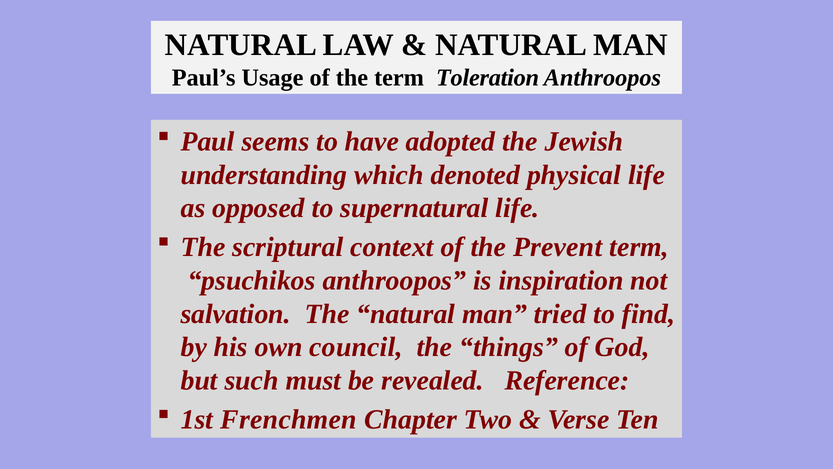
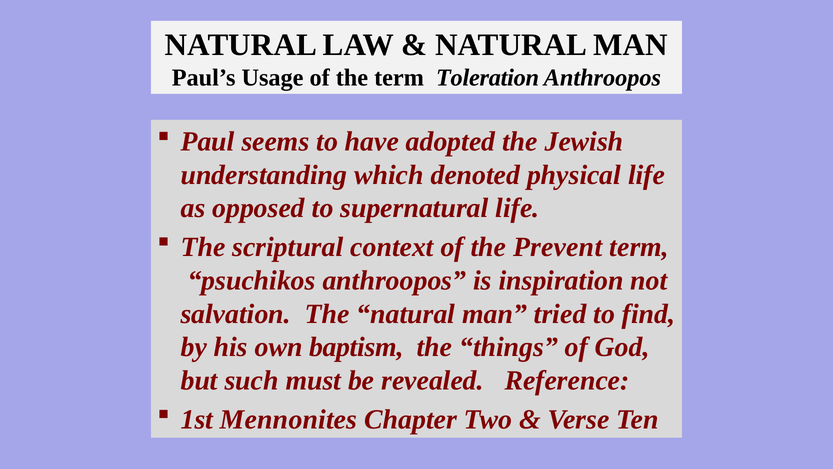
council: council -> baptism (356, 347)
Frenchmen: Frenchmen -> Mennonites (289, 419)
